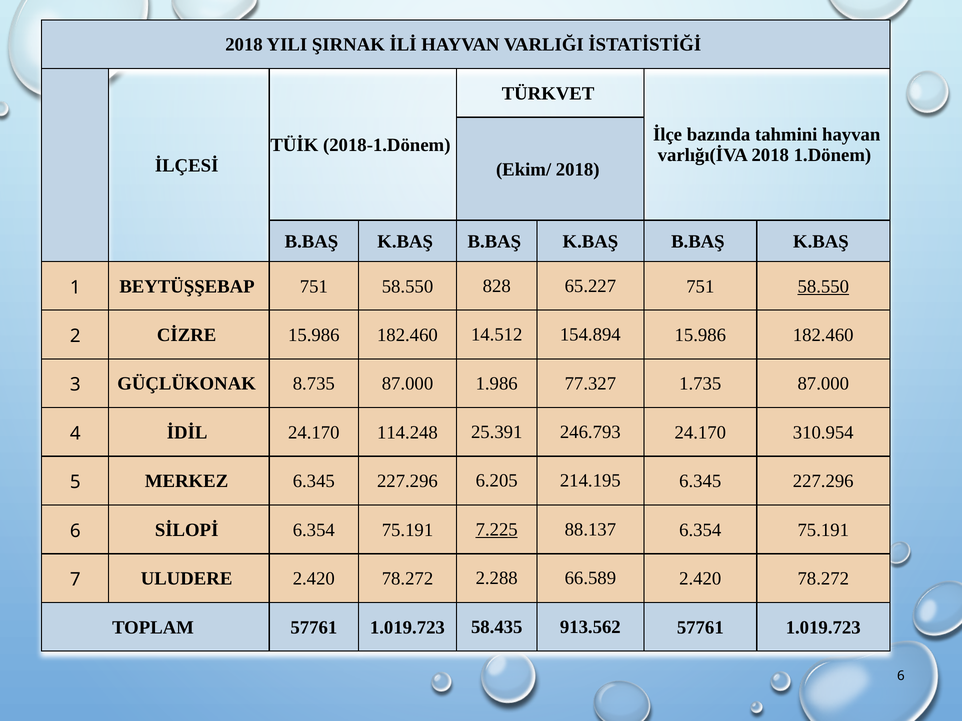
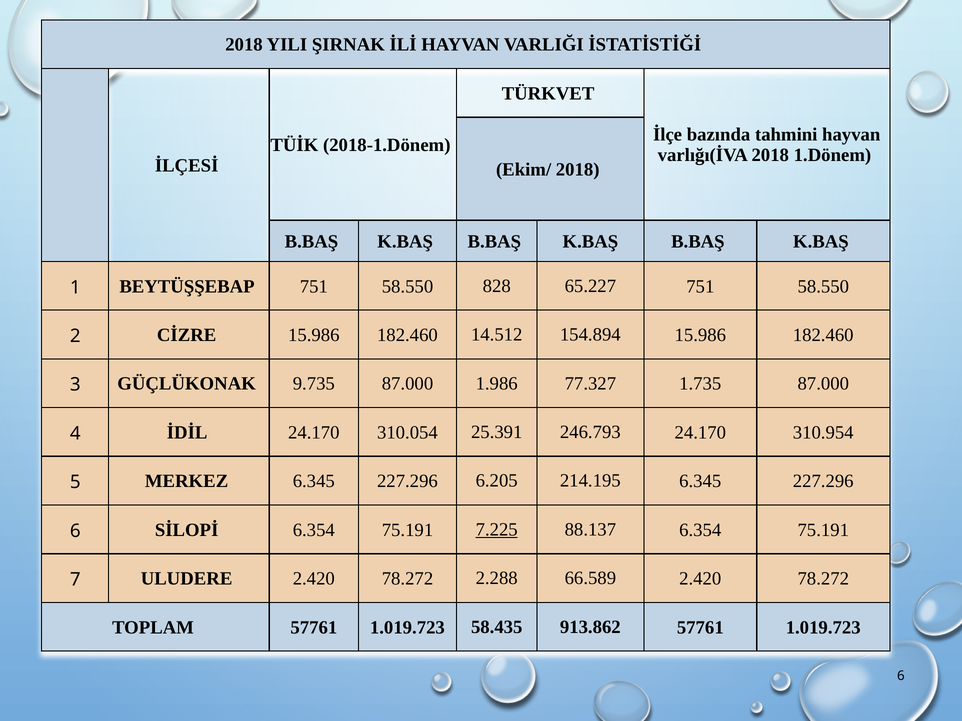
58.550 underline: present -> none (823, 287)
8.735: 8.735 -> 9.735 (314, 384)
114.248: 114.248 -> 310.054 (407, 433)
913.562: 913.562 -> 913.862 (590, 627)
